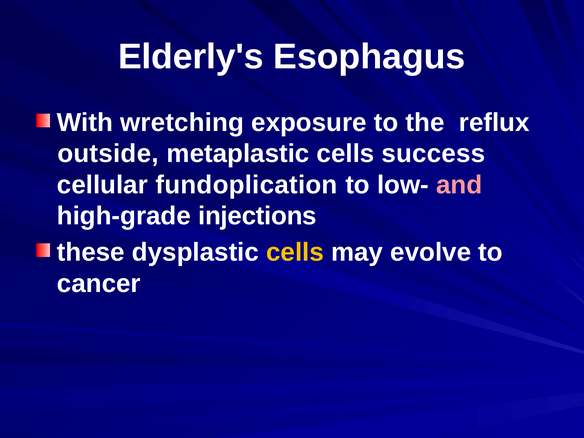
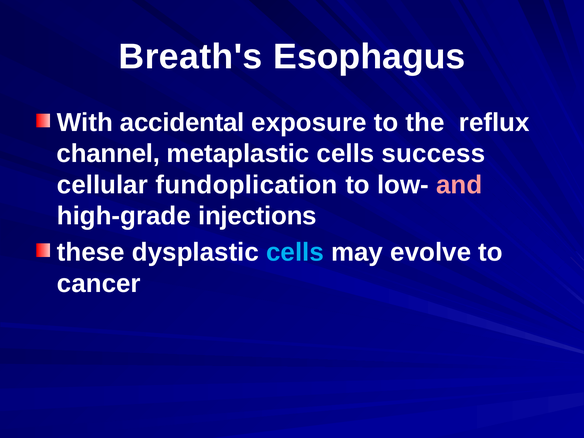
Elderly's: Elderly's -> Breath's (191, 57)
wretching: wretching -> accidental (182, 123)
outside: outside -> channel (108, 154)
cells colour: yellow -> light blue (295, 252)
